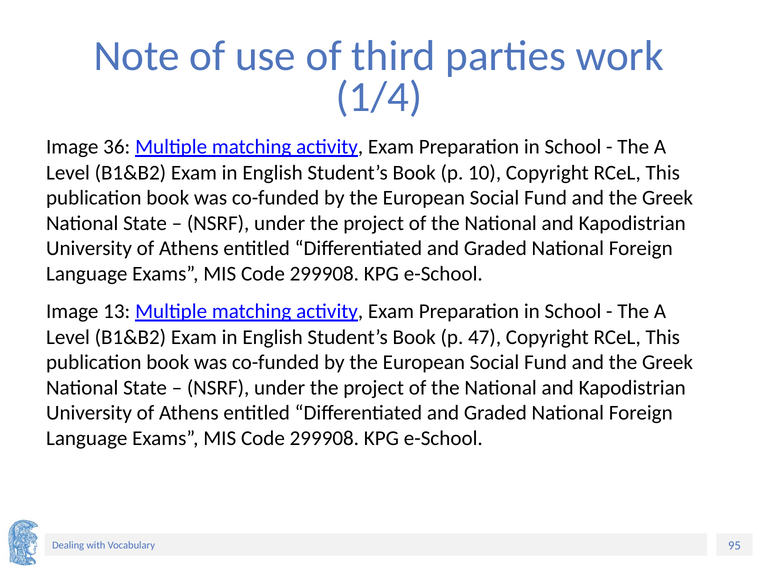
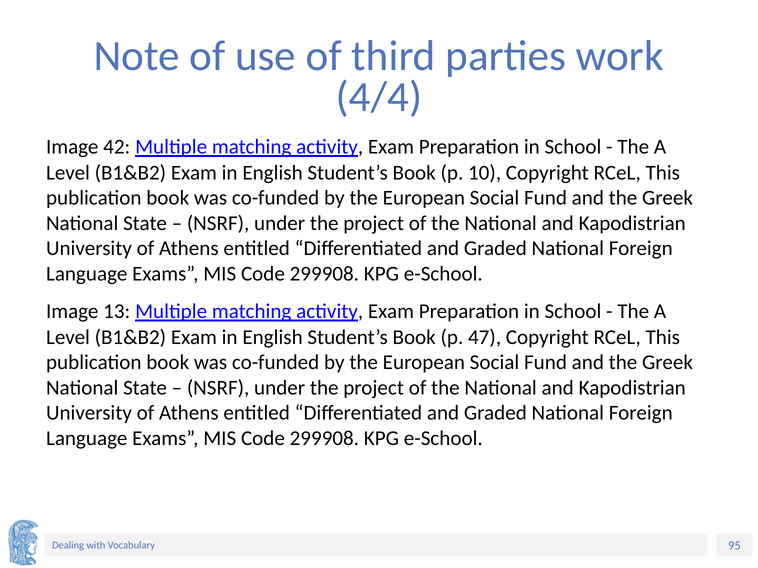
1/4: 1/4 -> 4/4 (379, 97)
36: 36 -> 42 (117, 147)
